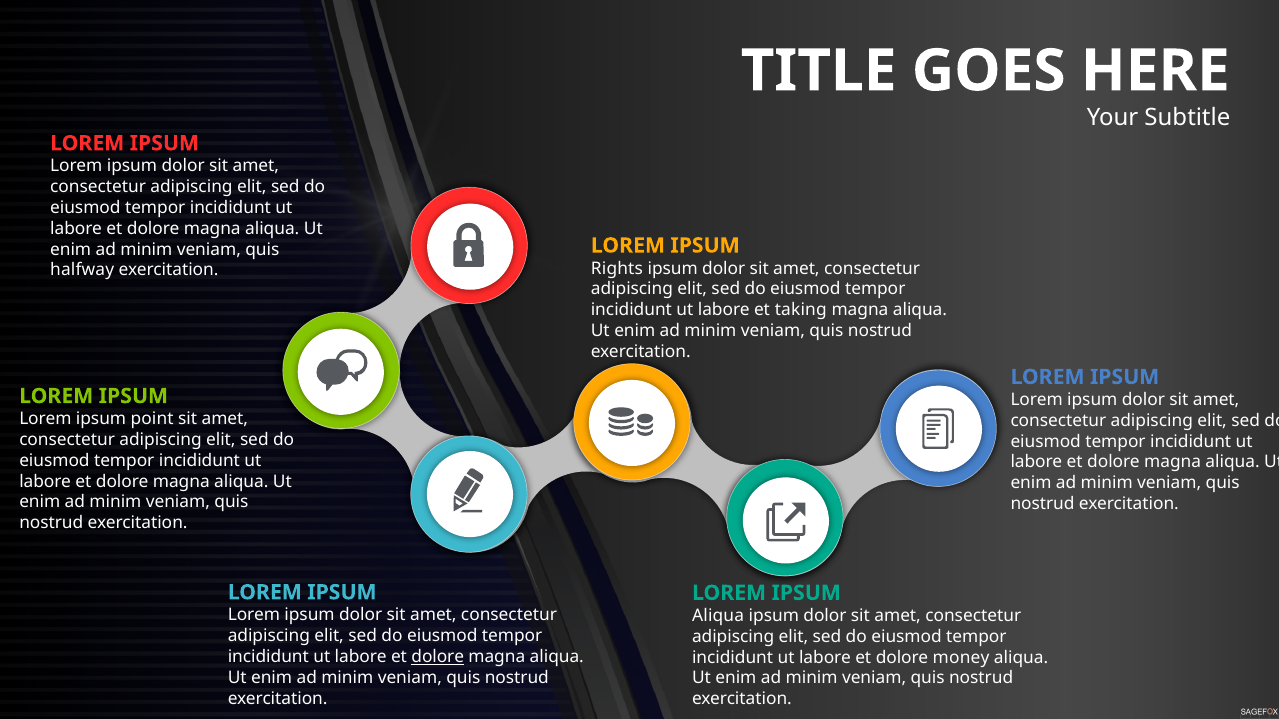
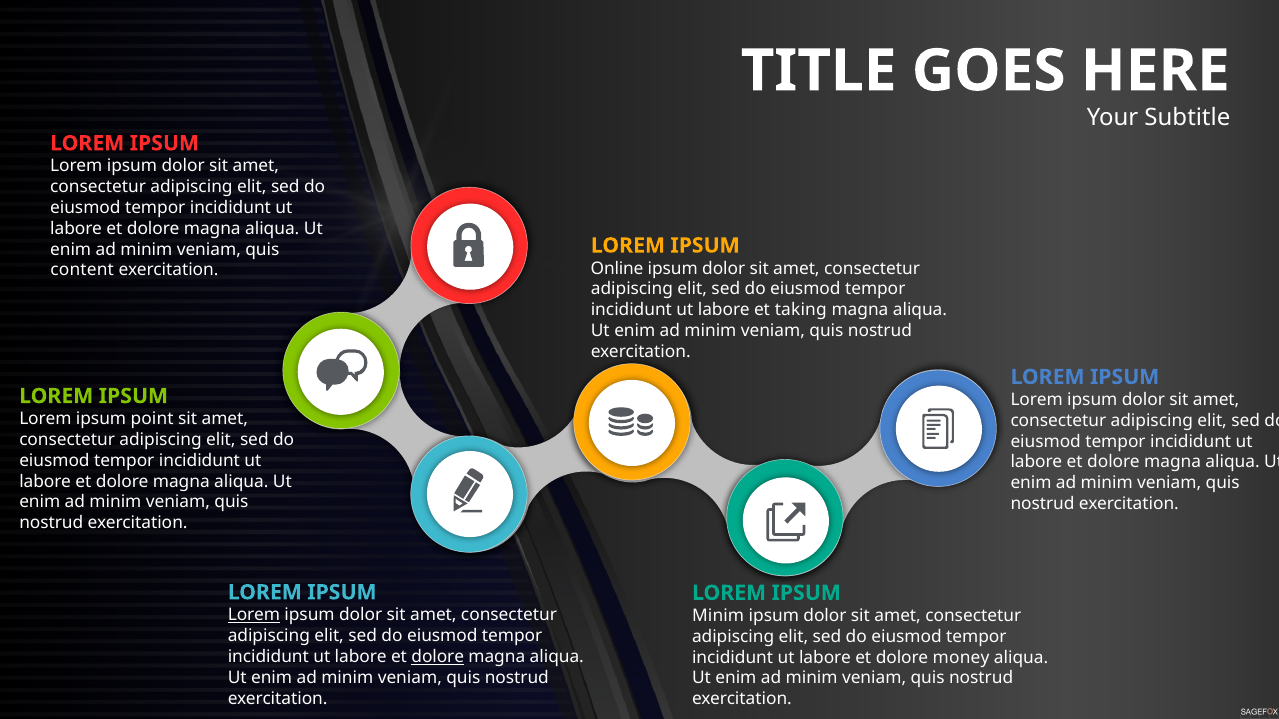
Rights: Rights -> Online (617, 269)
halfway: halfway -> content (82, 270)
Lorem underline: none -> present (254, 616)
Aliqua: Aliqua -> Minim (718, 616)
